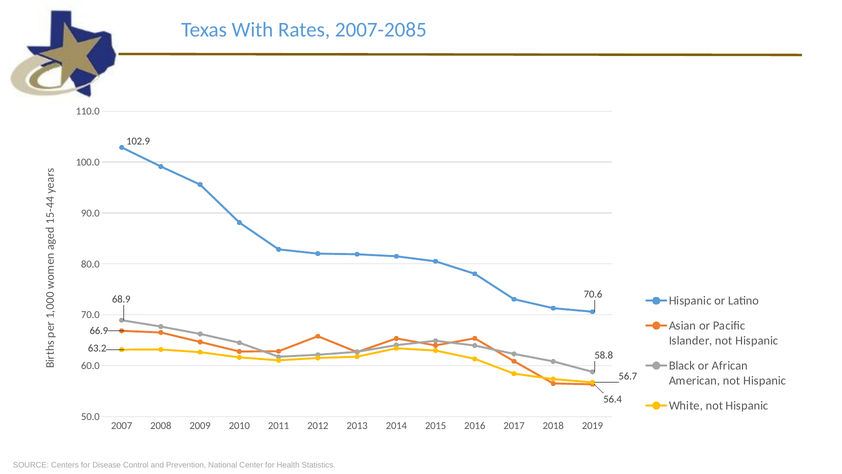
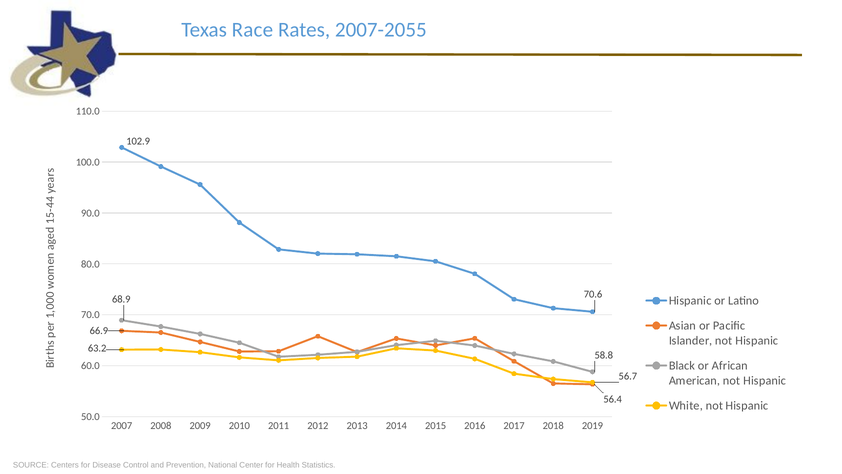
With: With -> Race (252, 30)
2007-2085: 2007-2085 -> 2007-2055 (381, 30)
